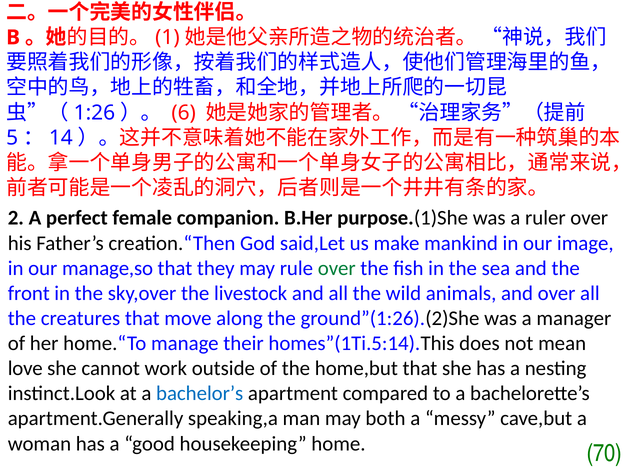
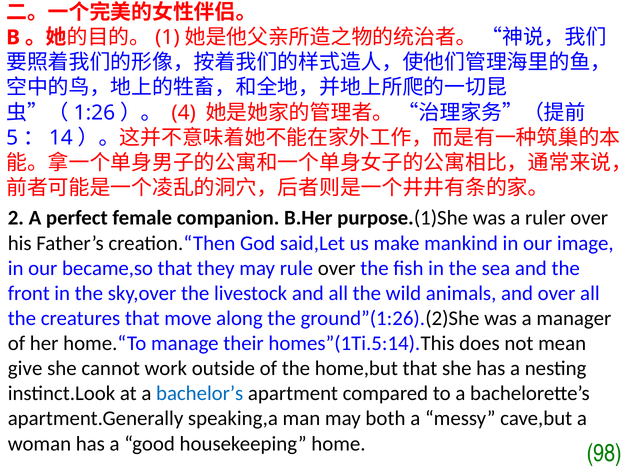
6: 6 -> 4 (184, 112)
manage,so: manage,so -> became,so (108, 268)
over colour: green -> black (337, 268)
love: love -> give (25, 368)
70: 70 -> 98 (604, 453)
